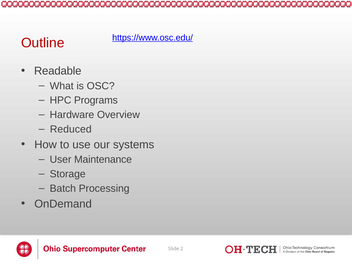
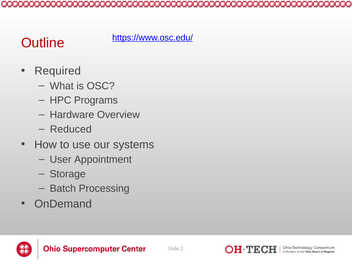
Readable: Readable -> Required (58, 71)
Maintenance: Maintenance -> Appointment (103, 160)
